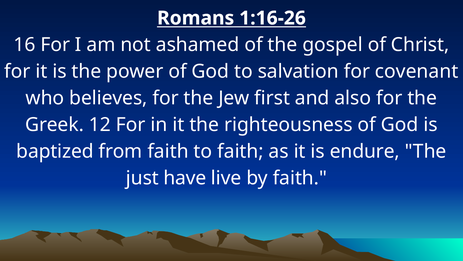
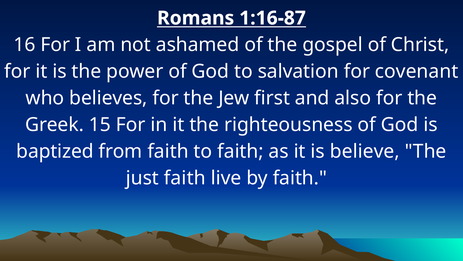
1:16-26: 1:16-26 -> 1:16-87 (273, 18)
12: 12 -> 15 (100, 124)
endure: endure -> believe (365, 151)
just have: have -> faith (185, 178)
